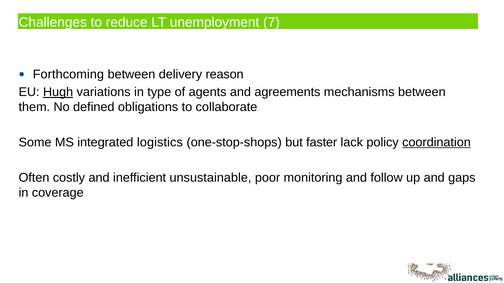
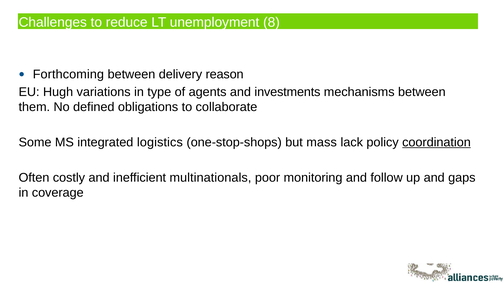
7: 7 -> 8 (272, 23)
Hugh underline: present -> none (58, 92)
agreements: agreements -> investments (287, 92)
faster: faster -> mass (322, 143)
unsustainable: unsustainable -> multinationals (210, 178)
